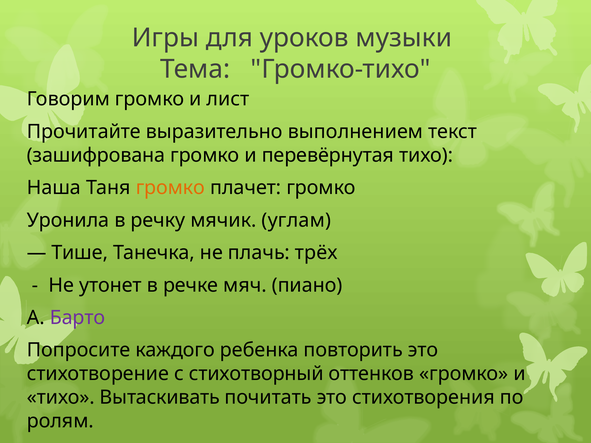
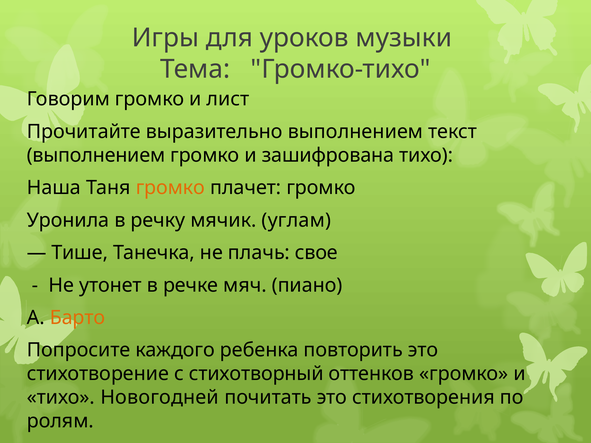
зашифрована: зашифрована -> выполнением (96, 155)
перевёрнутая: перевёрнутая -> зашифрована (328, 155)
трёх: трёх -> свое (316, 253)
Барто colour: purple -> orange (78, 318)
Вытаскивать: Вытаскивать -> Новогодней (160, 398)
